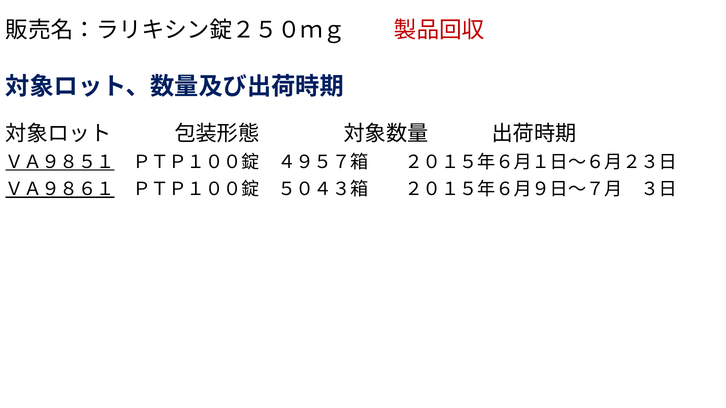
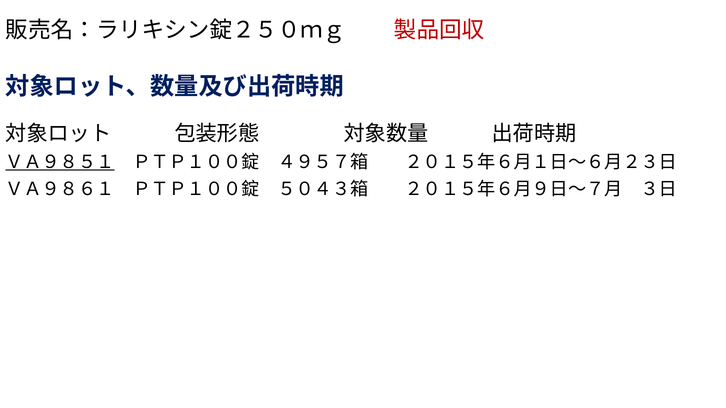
ＶＡ９８６１ underline: present -> none (60, 190)
